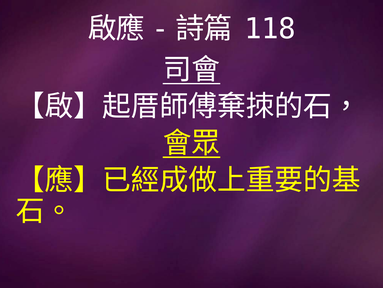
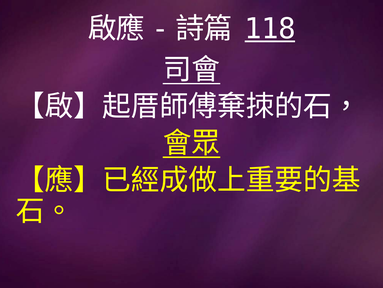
118 underline: none -> present (270, 29)
